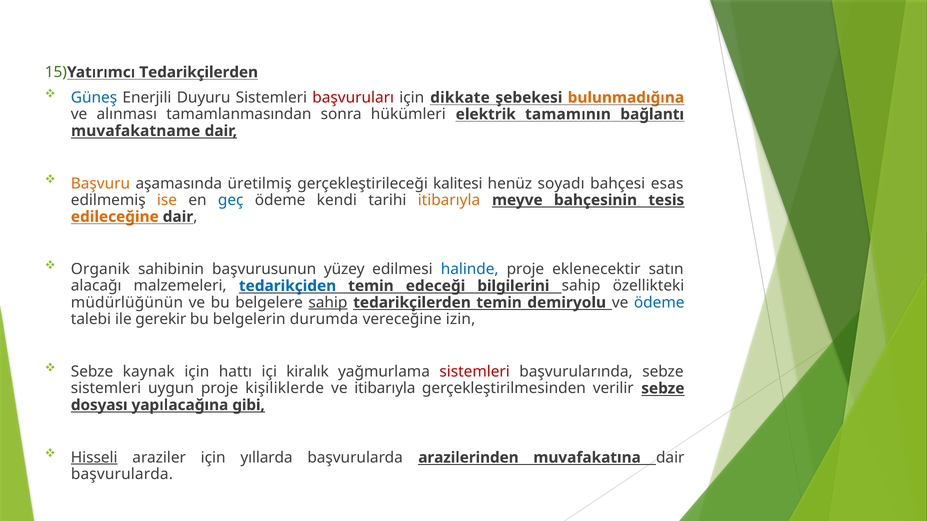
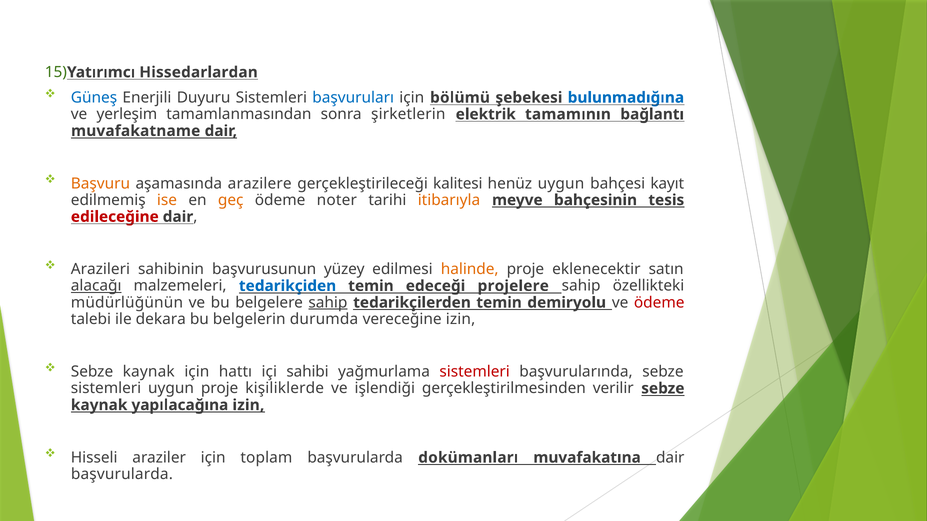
15)Yatırımcı Tedarikçilerden: Tedarikçilerden -> Hissedarlardan (199, 72)
başvuruları colour: red -> blue (353, 98)
dikkate: dikkate -> bölümü (460, 98)
bulunmadığına colour: orange -> blue (626, 98)
alınması: alınması -> yerleşim (127, 114)
hükümleri: hükümleri -> şirketlerin (408, 114)
üretilmiş: üretilmiş -> arazilere (260, 184)
henüz soyadı: soyadı -> uygun (561, 184)
esas: esas -> kayıt (667, 184)
geç colour: blue -> orange (231, 200)
kendi: kendi -> noter (337, 200)
edileceğine colour: orange -> red (115, 217)
Organik: Organik -> Arazileri (100, 269)
halinde colour: blue -> orange (470, 269)
alacağı underline: none -> present (96, 286)
bilgilerini: bilgilerini -> projelere (513, 286)
ödeme colour: blue -> red (659, 303)
gerekir: gerekir -> dekara (161, 319)
kiralık: kiralık -> sahibi (308, 372)
ve itibarıyla: itibarıyla -> işlendiği (385, 389)
dosyası: dosyası -> kaynak (99, 405)
yapılacağına gibi: gibi -> izin (248, 405)
Hisseli underline: present -> none (94, 458)
yıllarda: yıllarda -> toplam (266, 458)
arazilerinden: arazilerinden -> dokümanları (468, 458)
